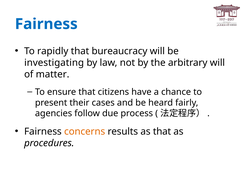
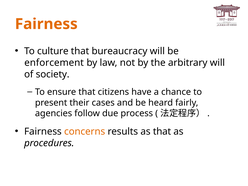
Fairness colour: blue -> orange (46, 24)
rapidly: rapidly -> culture (53, 51)
investigating: investigating -> enforcement (54, 63)
matter: matter -> society (53, 74)
